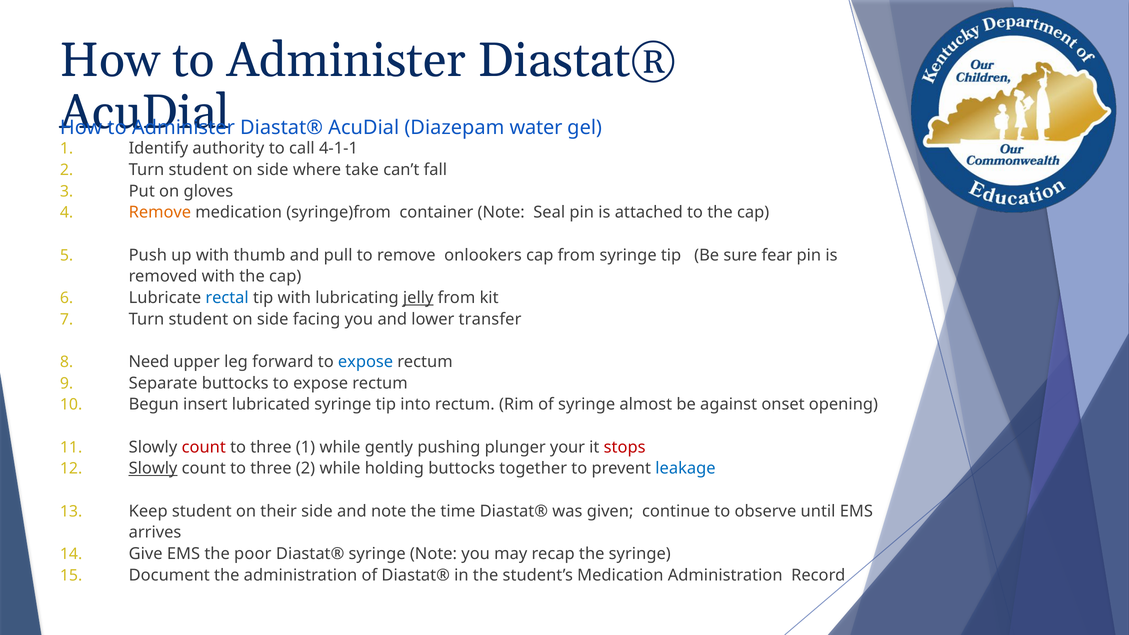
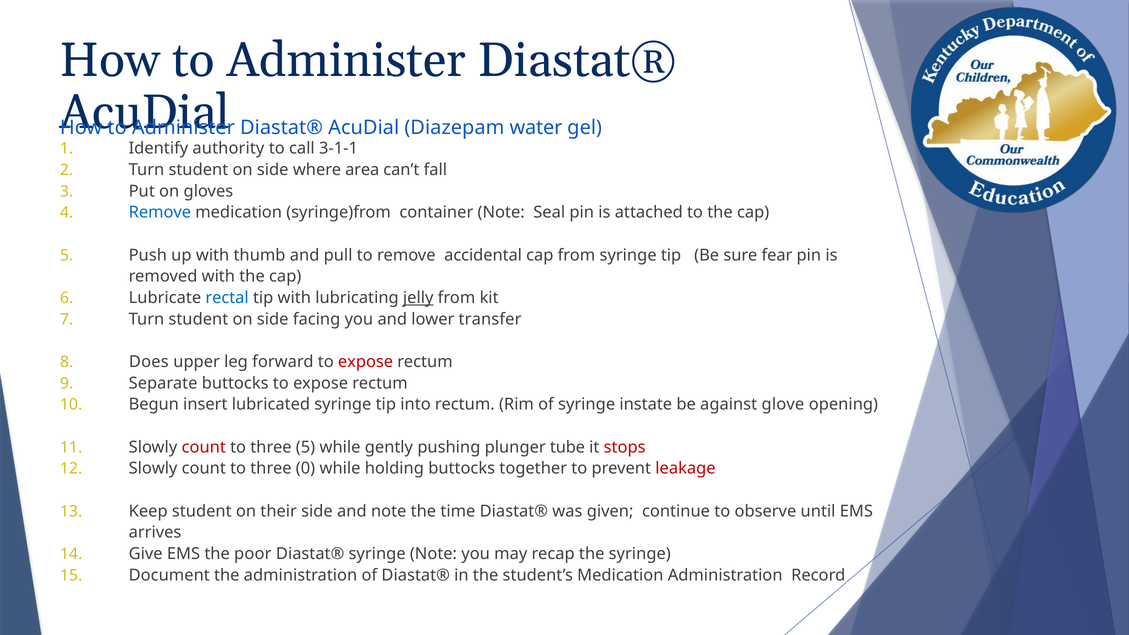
4-1-1: 4-1-1 -> 3-1-1 (339, 148)
take: take -> area (362, 170)
Remove colour: orange -> blue (160, 212)
onlookers: onlookers -> accidental (483, 255)
Need: Need -> Does (149, 362)
expose colour: blue -> red (366, 362)
almost: almost -> instate (646, 404)
onset: onset -> glove (783, 404)
three 1: 1 -> 5 (306, 447)
your: your -> tube (568, 447)
Slowly underline: present -> none (153, 468)
three 2: 2 -> 0 (306, 468)
leakage colour: blue -> red (685, 468)
